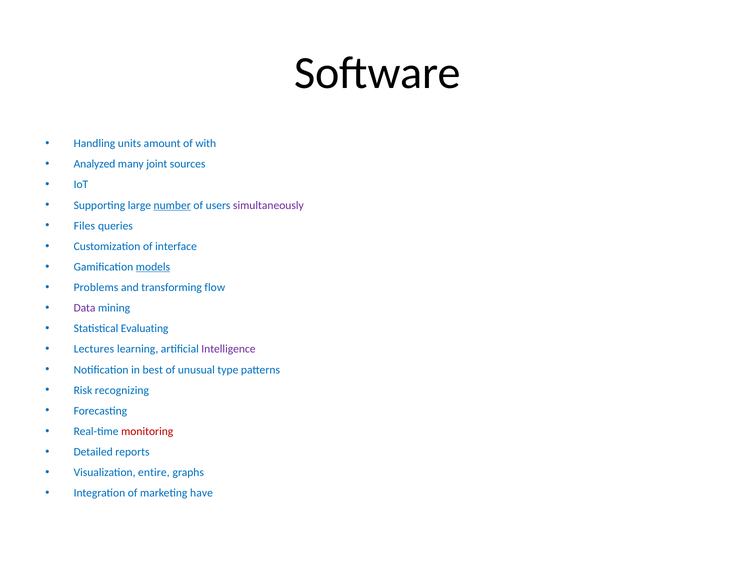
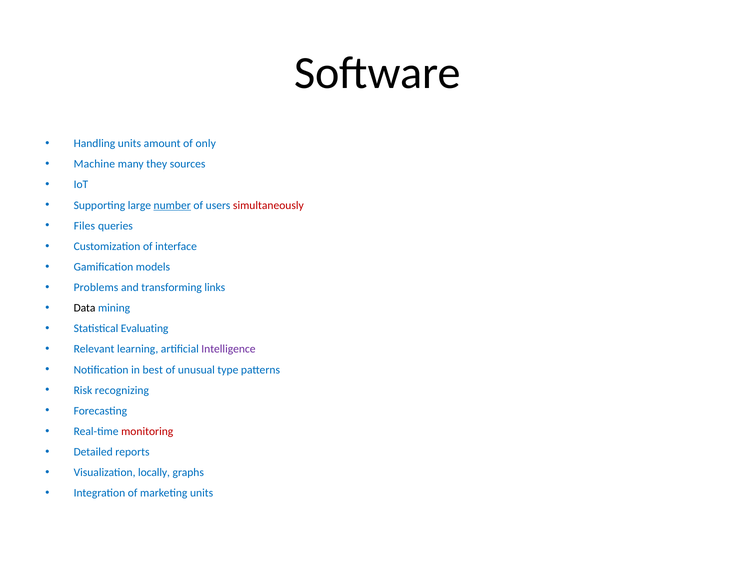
with: with -> only (206, 144)
Analyzed: Analyzed -> Machine (94, 164)
joint: joint -> they (157, 164)
simultaneously colour: purple -> red (268, 205)
models underline: present -> none (153, 267)
flow: flow -> links (215, 288)
Data colour: purple -> black (85, 308)
Lectures: Lectures -> Relevant (94, 349)
entire: entire -> locally (154, 473)
marketing have: have -> units (202, 493)
